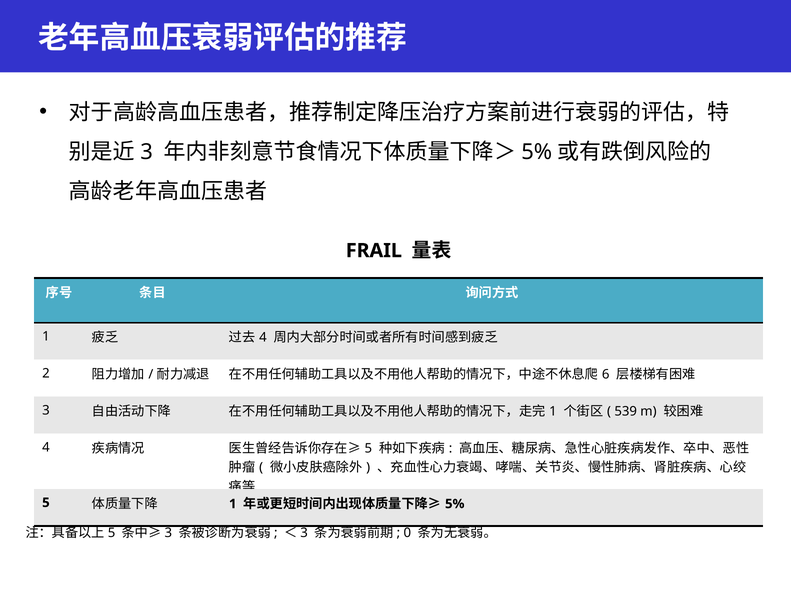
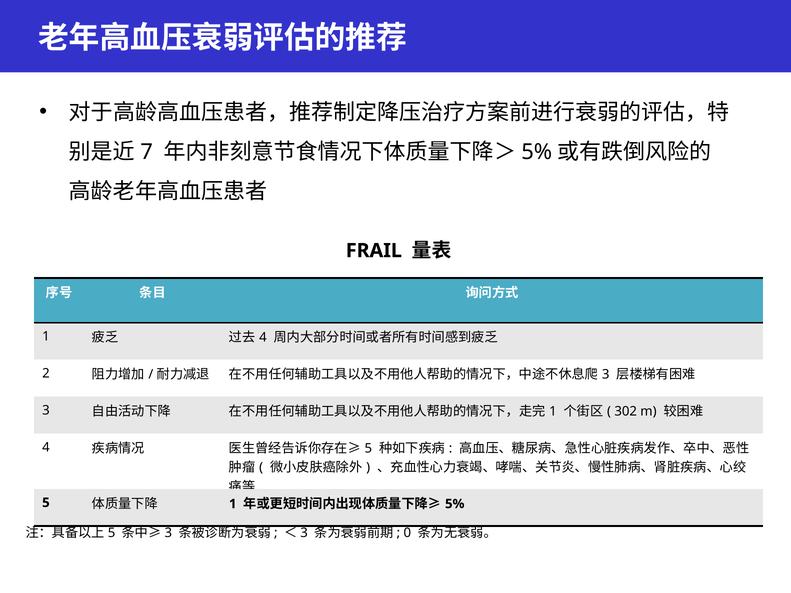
3: 3 -> 7 (147, 152)
6: 6 -> 3 (606, 375)
539: 539 -> 302 (626, 412)
